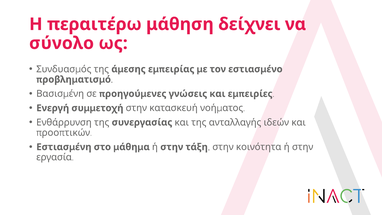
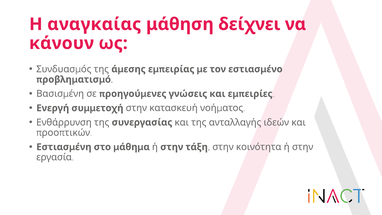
περαιτέρω: περαιτέρω -> αναγκαίας (94, 24)
σύνολο: σύνολο -> κάνουν (62, 43)
